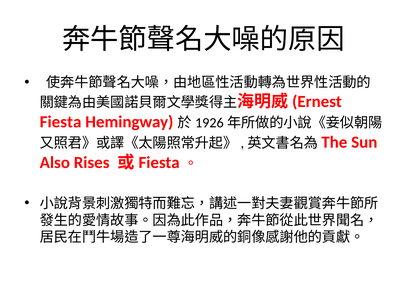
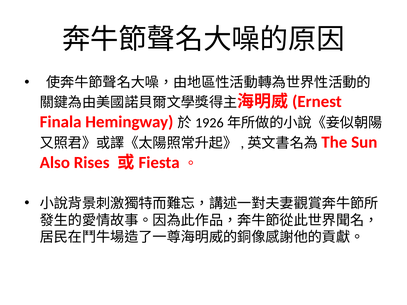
Fiesta: Fiesta -> Finala (61, 122)
